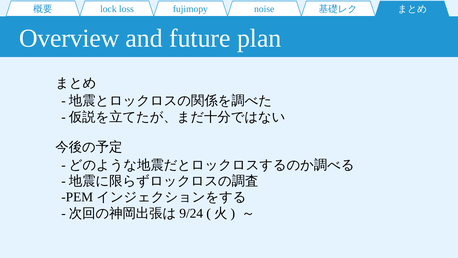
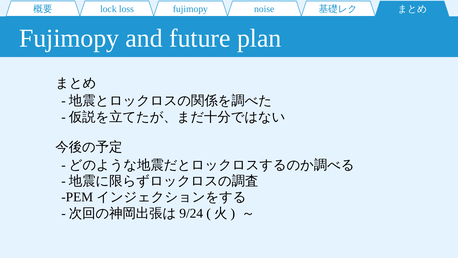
Overview: Overview -> Fujimopy (69, 38)
